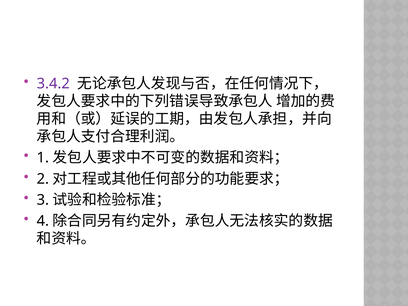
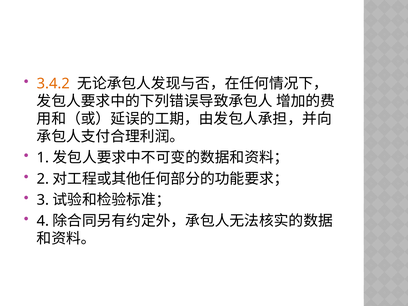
3.4.2 colour: purple -> orange (53, 84)
